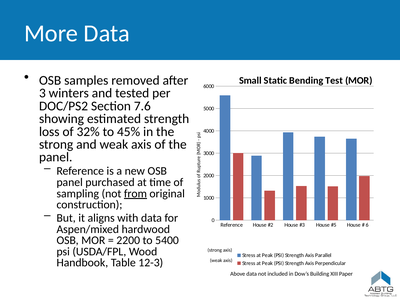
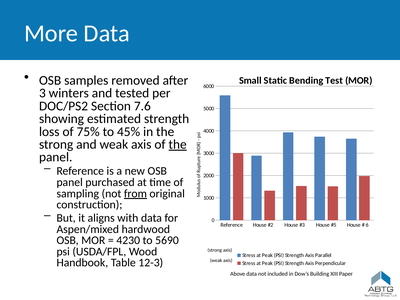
32%: 32% -> 75% (88, 132)
the underline: none -> present (178, 144)
2200: 2200 -> 4230 (128, 240)
5400: 5400 -> 5690 (167, 240)
